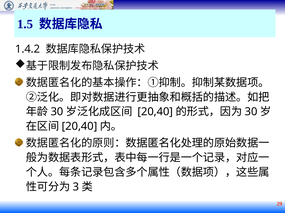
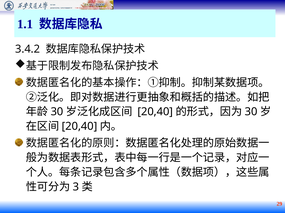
1.5: 1.5 -> 1.1 (25, 24)
1.4.2: 1.4.2 -> 3.4.2 (28, 49)
